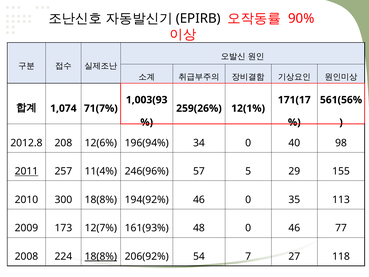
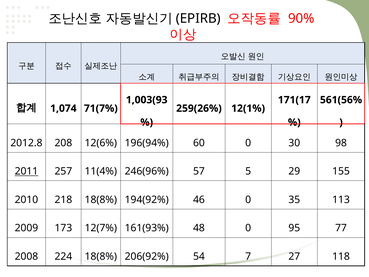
34: 34 -> 60 (199, 143)
40: 40 -> 30 (294, 143)
300: 300 -> 218 (63, 200)
0 46: 46 -> 95 (294, 228)
18(8% underline: present -> none (101, 256)
